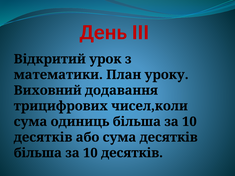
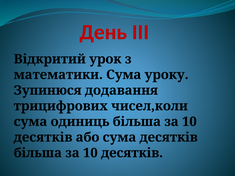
математики План: План -> Сума (124, 75)
Виховний: Виховний -> Зупинюся (48, 90)
